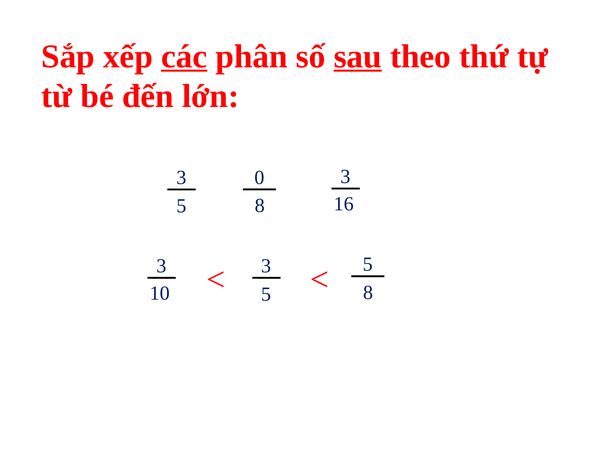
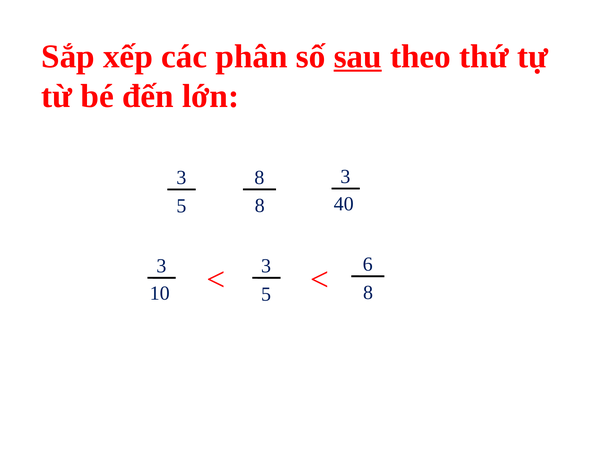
các underline: present -> none (184, 56)
3 0: 0 -> 8 (260, 178)
16: 16 -> 40 (344, 204)
5: 5 -> 6 (368, 265)
